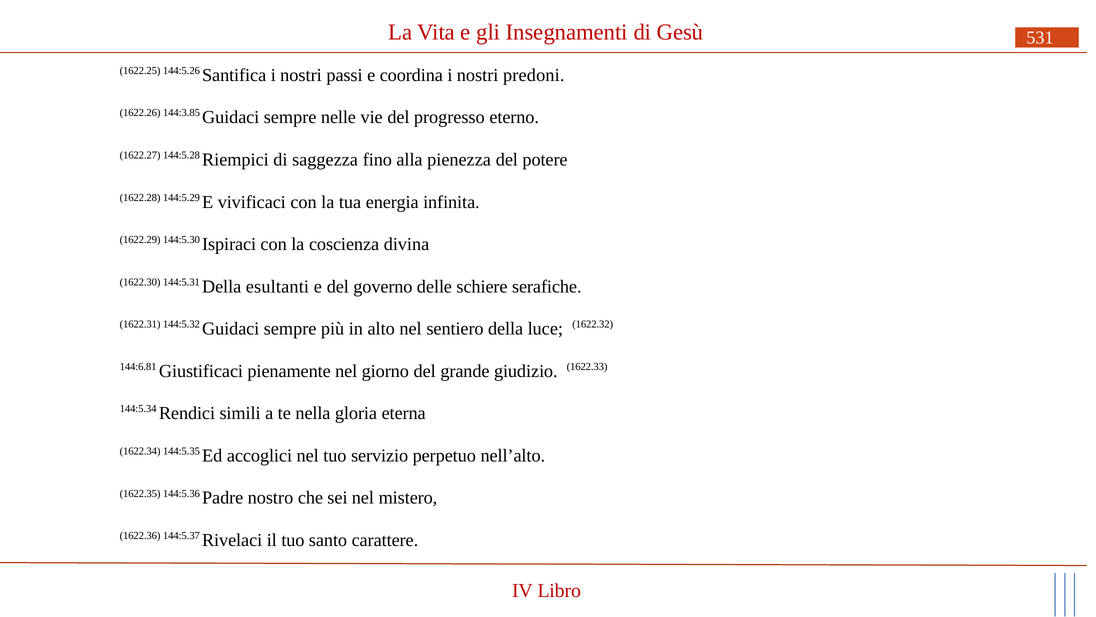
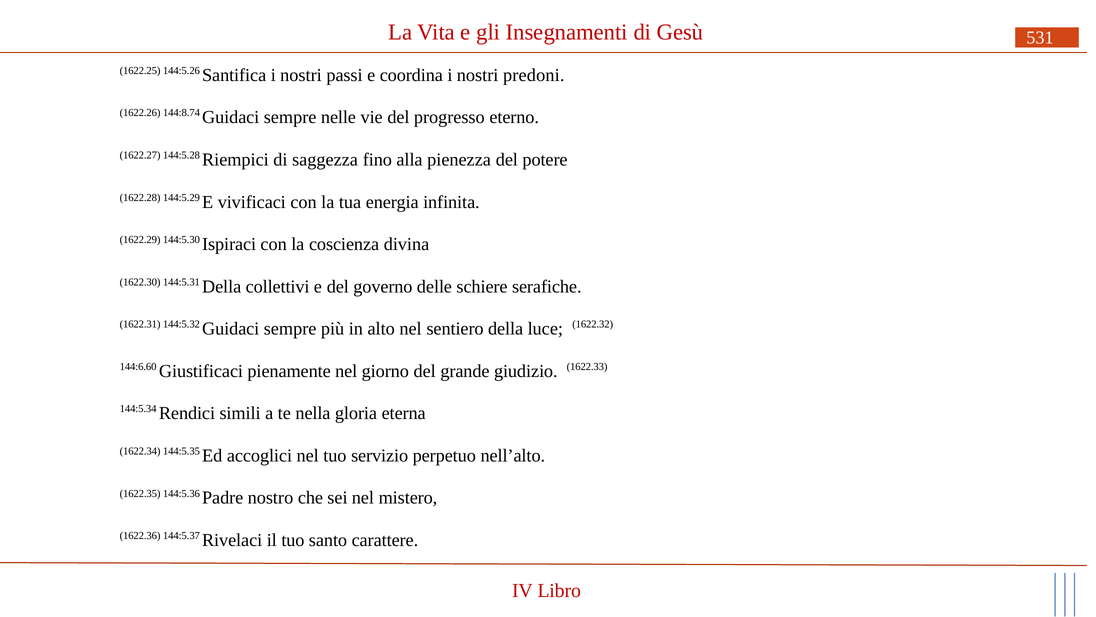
144:3.85: 144:3.85 -> 144:8.74 (181, 113)
esultanti: esultanti -> collettivi (278, 287)
144:6.81: 144:6.81 -> 144:6.60 (138, 367)
